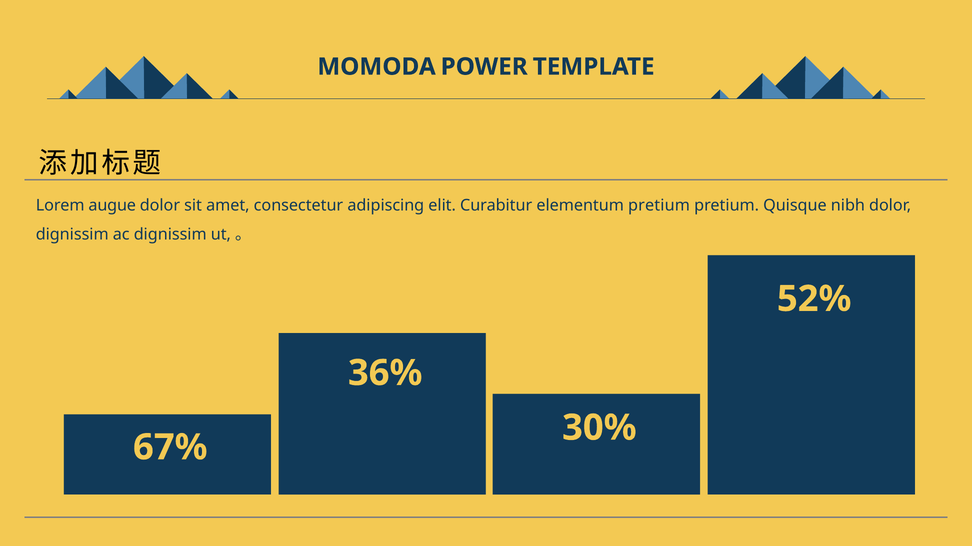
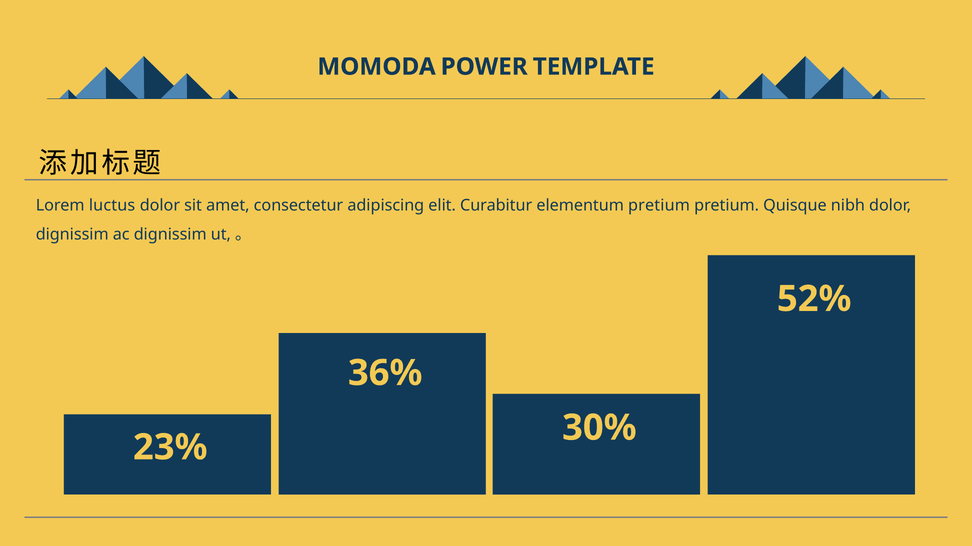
augue: augue -> luctus (112, 206)
67%: 67% -> 23% (170, 448)
